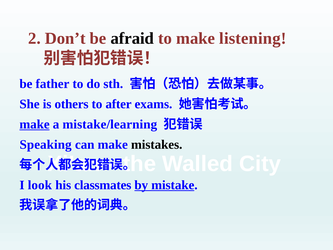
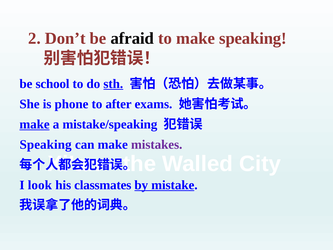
make listening: listening -> speaking (253, 38)
father: father -> school (53, 84)
sth underline: none -> present (113, 84)
others: others -> phone (72, 104)
mistake/learning: mistake/learning -> mistake/speaking (110, 124)
mistakes colour: black -> purple (157, 144)
